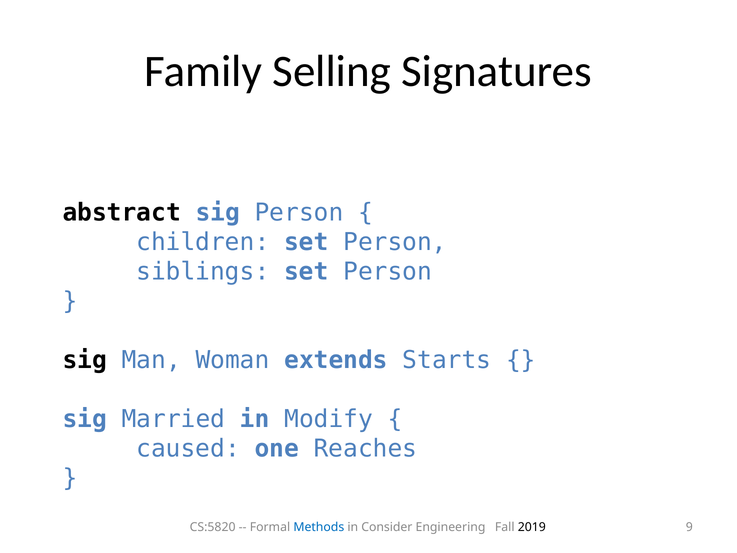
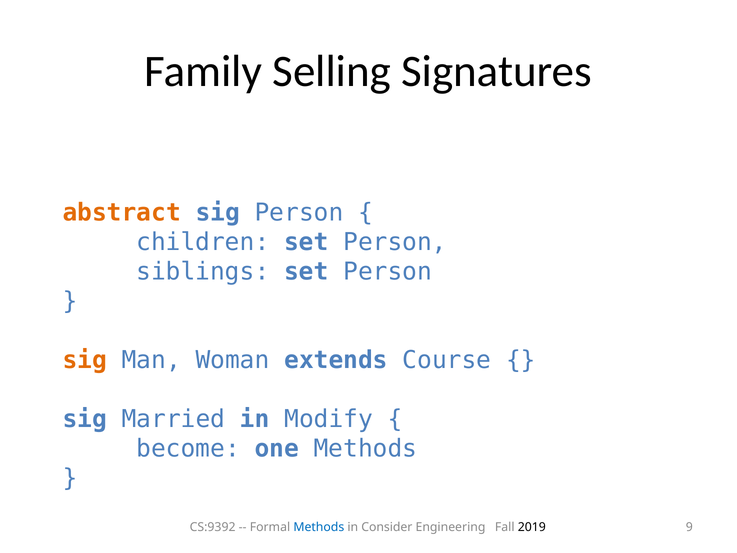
abstract colour: black -> orange (122, 212)
sig colour: black -> orange (85, 360)
Starts: Starts -> Course (447, 360)
caused: caused -> become (188, 448)
one Reaches: Reaches -> Methods (365, 448)
CS:5820: CS:5820 -> CS:9392 (213, 527)
